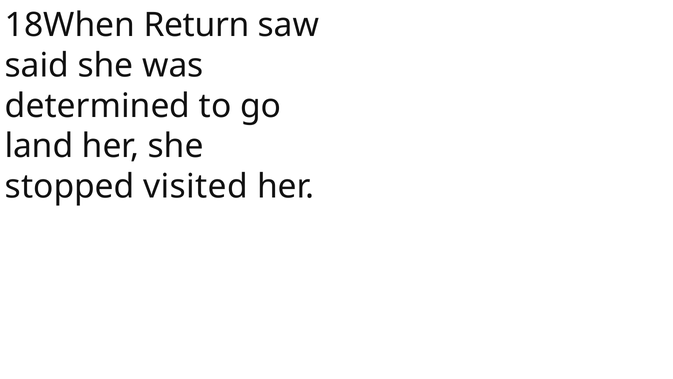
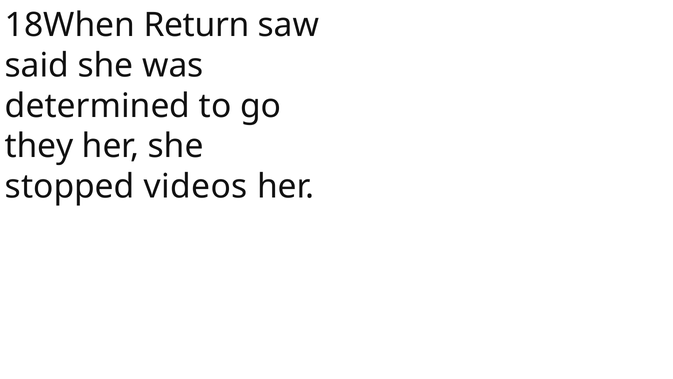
land: land -> they (39, 146)
visited: visited -> videos (196, 187)
